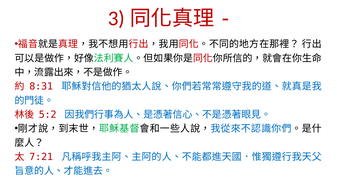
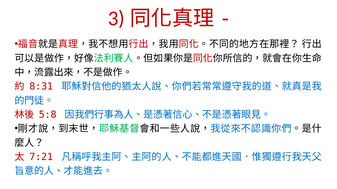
5:2: 5:2 -> 5:8 (48, 115)
